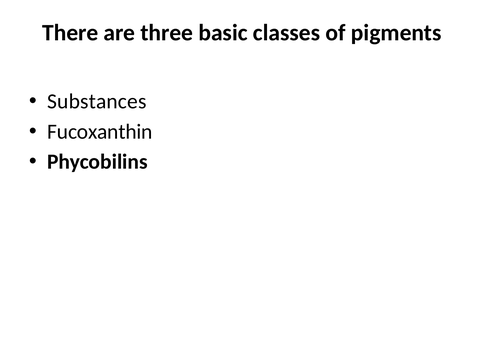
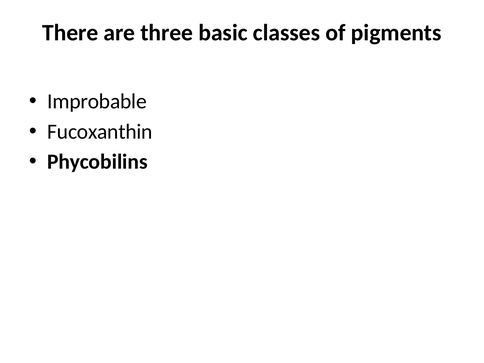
Substances: Substances -> Improbable (97, 102)
